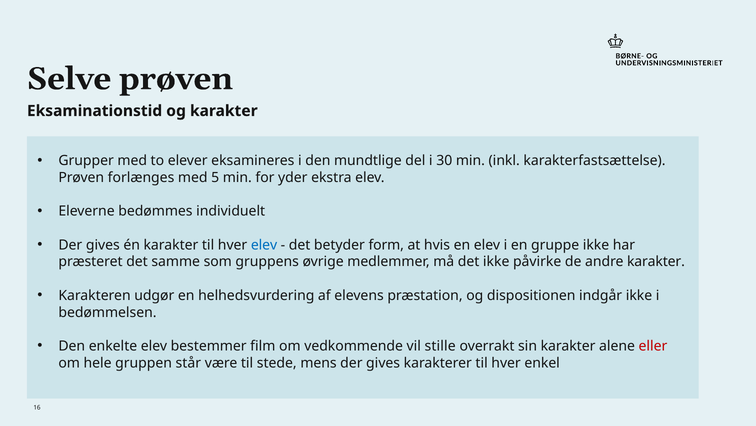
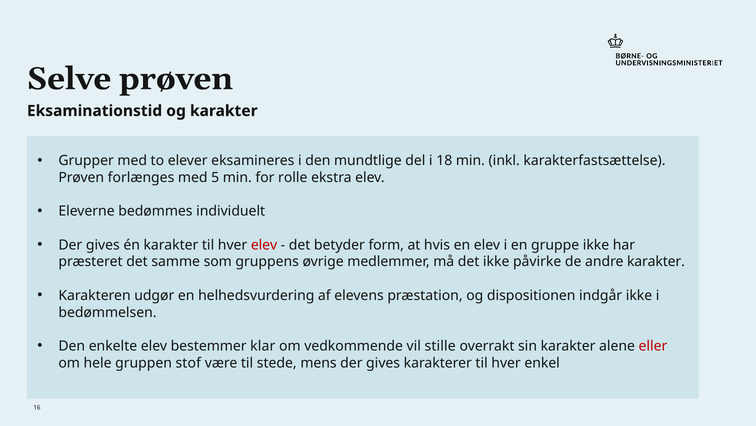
30: 30 -> 18 (444, 160)
yder: yder -> rolle (293, 177)
elev colour: blue -> red (264, 245)
film: film -> klar (263, 346)
står: står -> stof (188, 362)
